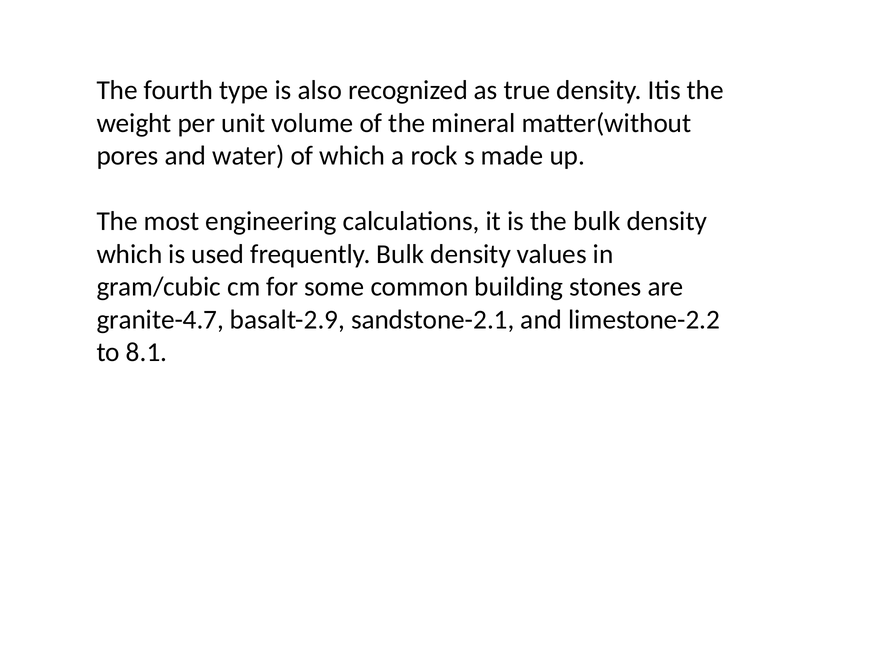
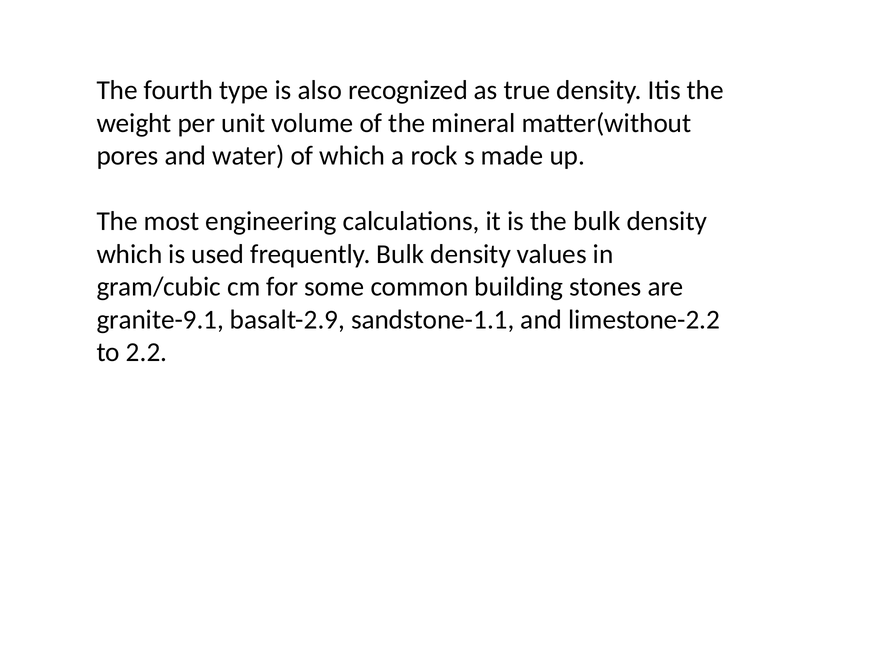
granite-4.7: granite-4.7 -> granite-9.1 (160, 319)
sandstone-2.1: sandstone-2.1 -> sandstone-1.1 (433, 319)
8.1: 8.1 -> 2.2 (147, 352)
